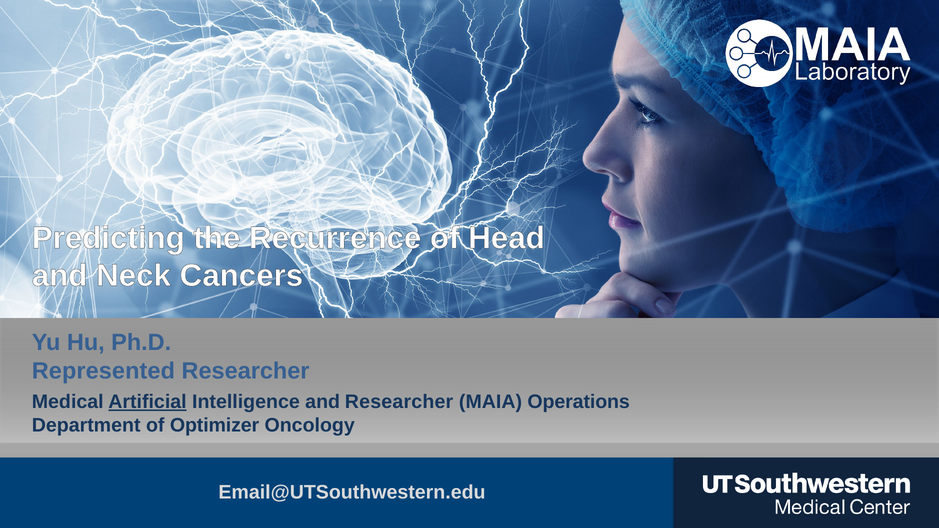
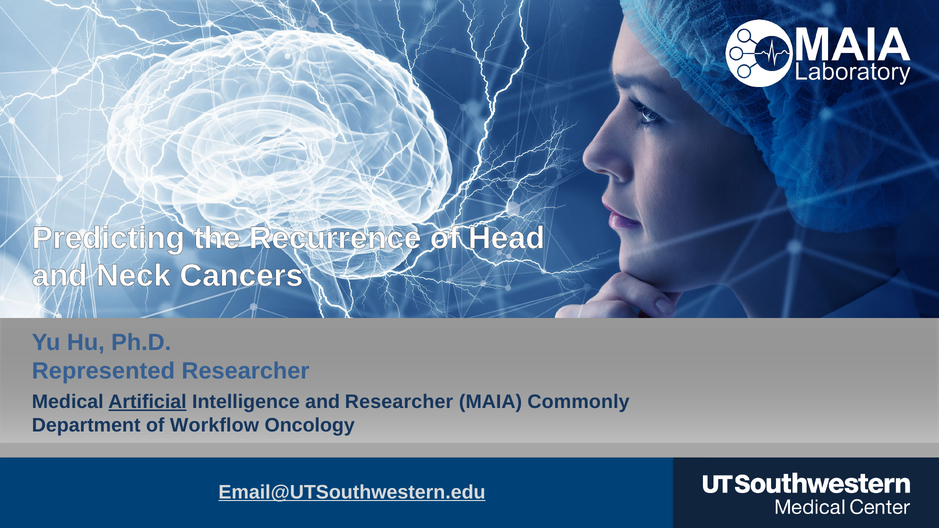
Operations: Operations -> Commonly (579, 402)
Optimizer: Optimizer -> Workflow (214, 426)
Email@UTSouthwestern.edu underline: none -> present (352, 492)
